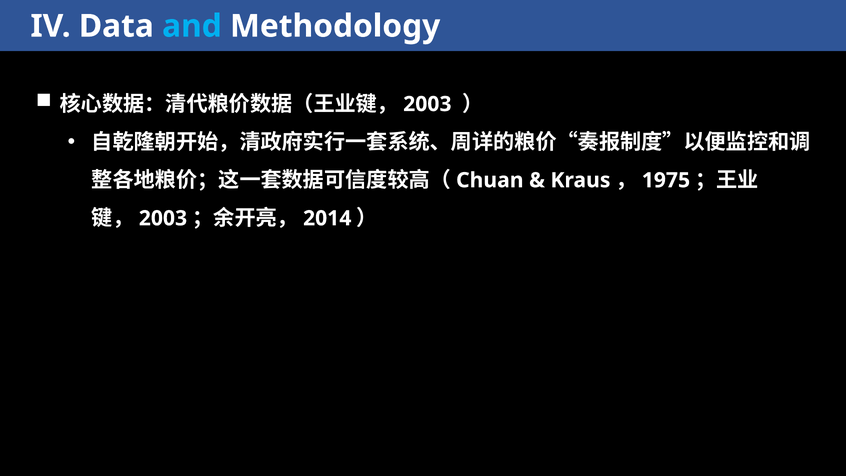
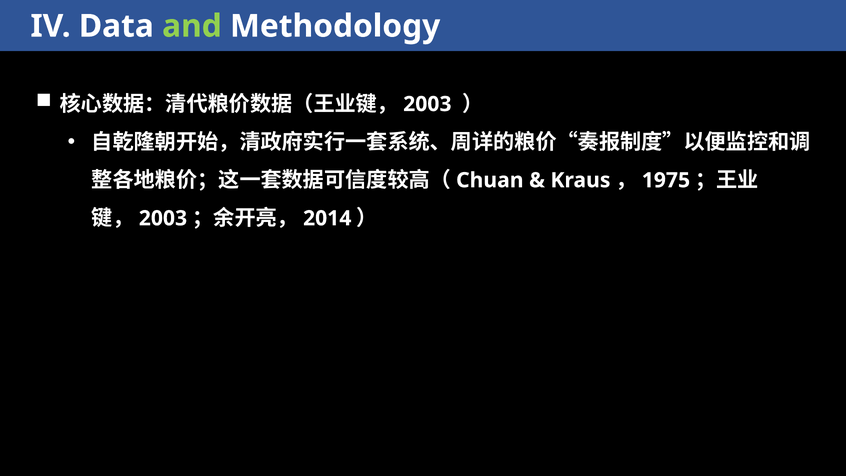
and colour: light blue -> light green (192, 26)
